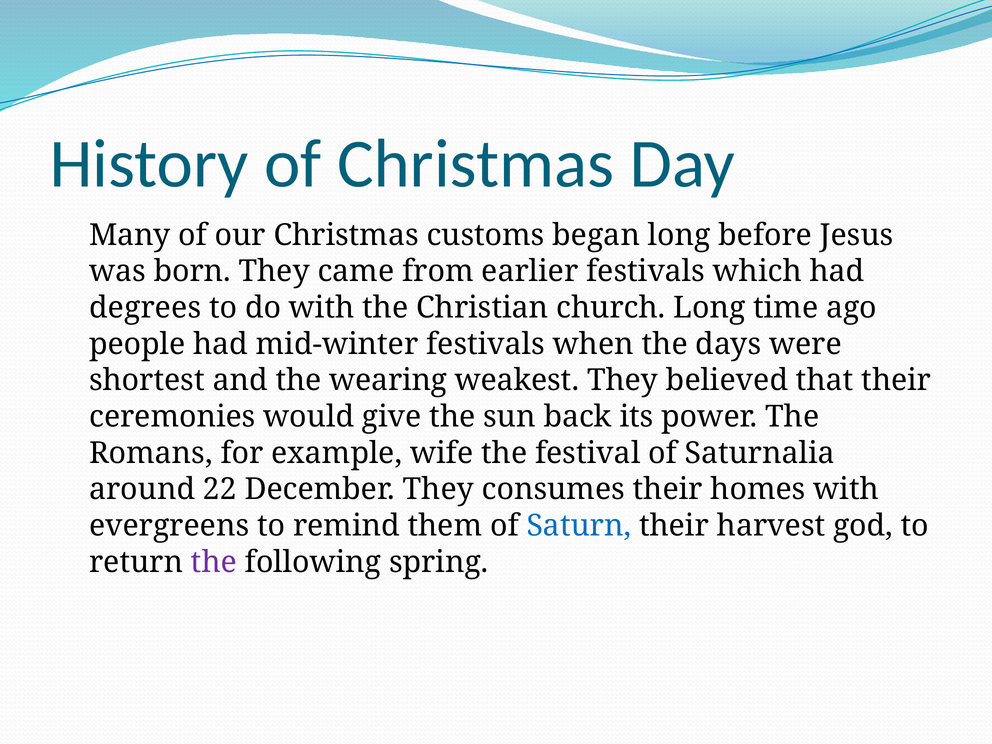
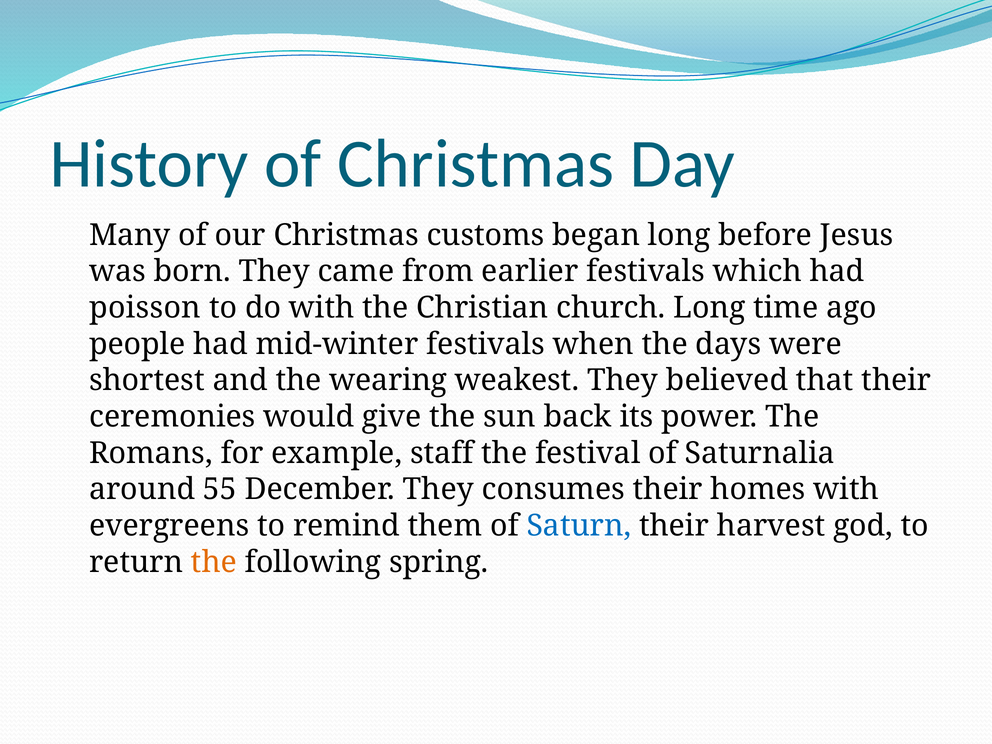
degrees: degrees -> poisson (145, 308)
wife: wife -> staff (442, 453)
22: 22 -> 55 (220, 489)
the colour: purple -> orange (214, 562)
